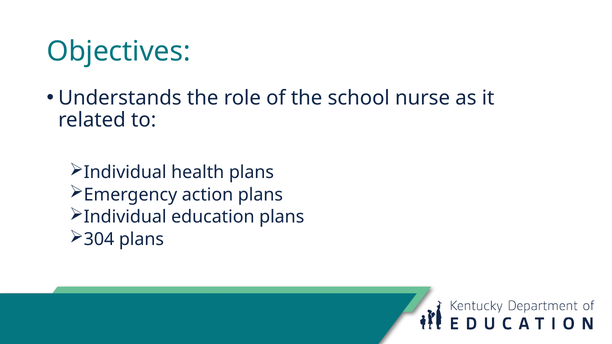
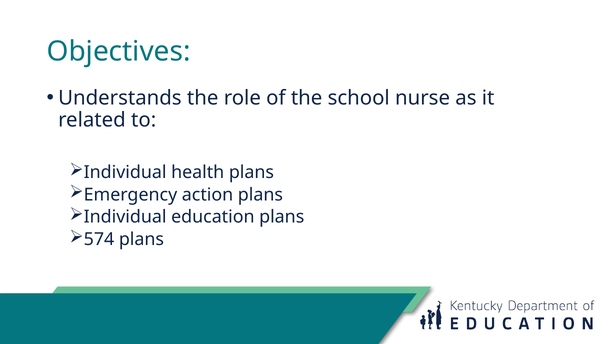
304: 304 -> 574 (99, 240)
